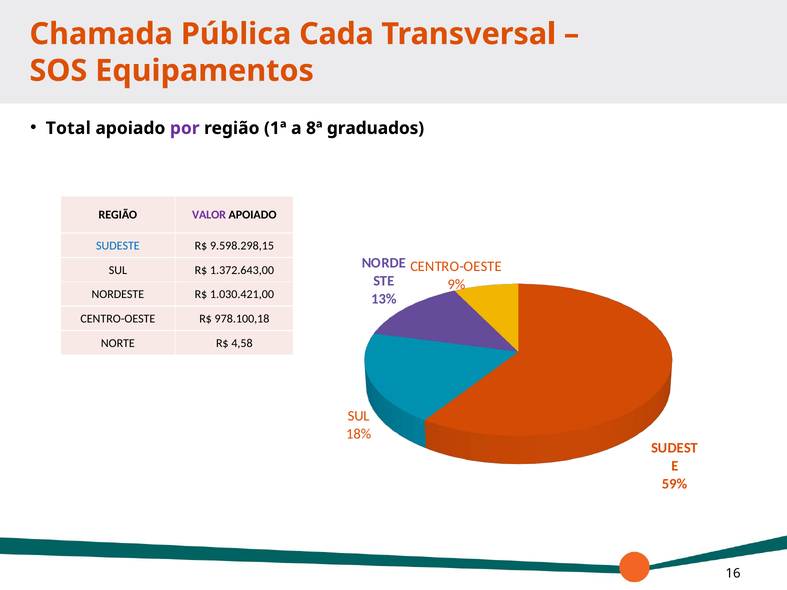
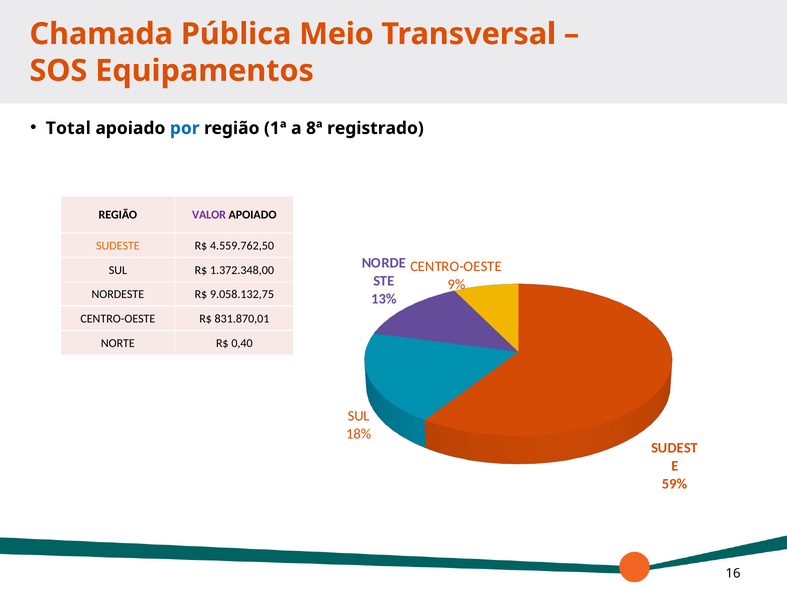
Cada: Cada -> Meio (336, 34)
por colour: purple -> blue (185, 128)
graduados: graduados -> registrado (375, 128)
SUDESTE colour: blue -> orange (118, 246)
9.598.298,15: 9.598.298,15 -> 4.559.762,50 (242, 246)
1.372.643,00: 1.372.643,00 -> 1.372.348,00 (242, 270)
1.030.421,00: 1.030.421,00 -> 9.058.132,75 (242, 295)
978.100,18: 978.100,18 -> 831.870,01 (242, 319)
4,58: 4,58 -> 0,40 (242, 343)
